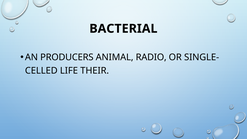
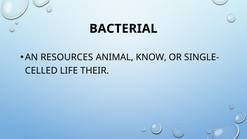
PRODUCERS: PRODUCERS -> RESOURCES (67, 57)
RADIO: RADIO -> KNOW (151, 57)
